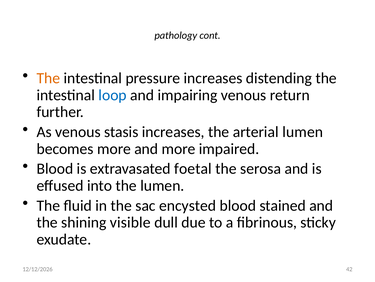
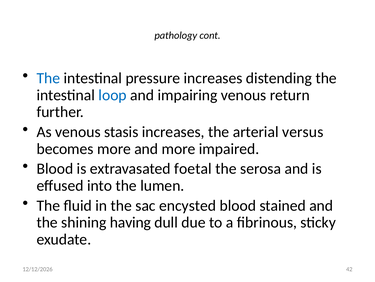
The colour: orange -> blue (48, 78)
arterial lumen: lumen -> versus (303, 132)
visible: visible -> having (130, 222)
